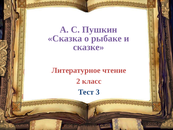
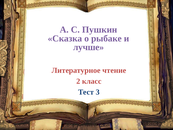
сказке: сказке -> лучше (89, 47)
